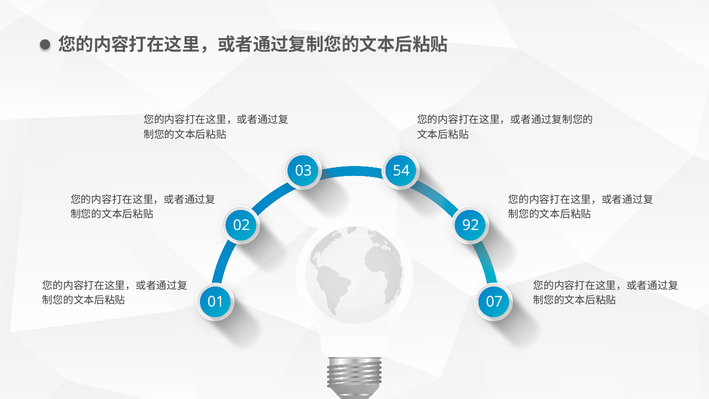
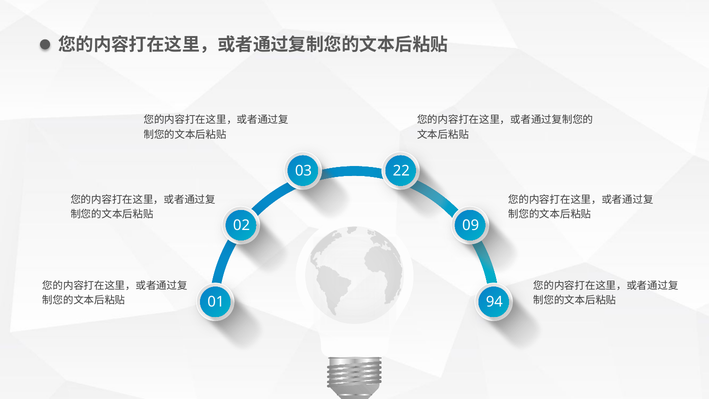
54: 54 -> 22 (401, 171)
92: 92 -> 09 (471, 225)
07: 07 -> 94 (494, 302)
